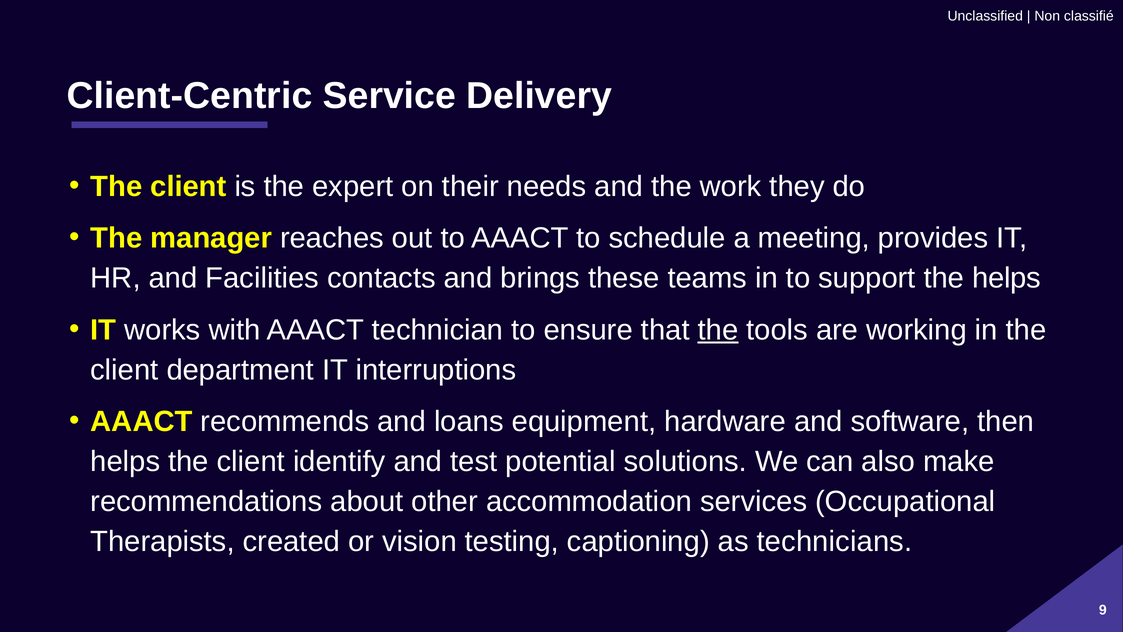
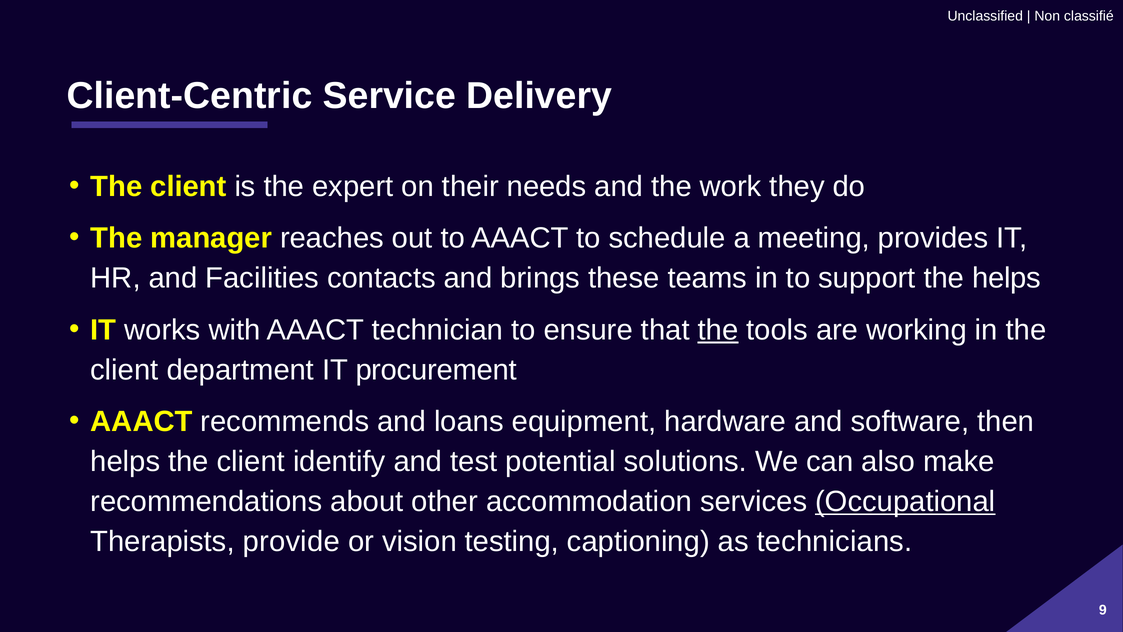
interruptions: interruptions -> procurement (436, 370)
Occupational underline: none -> present (905, 501)
created: created -> provide (291, 541)
